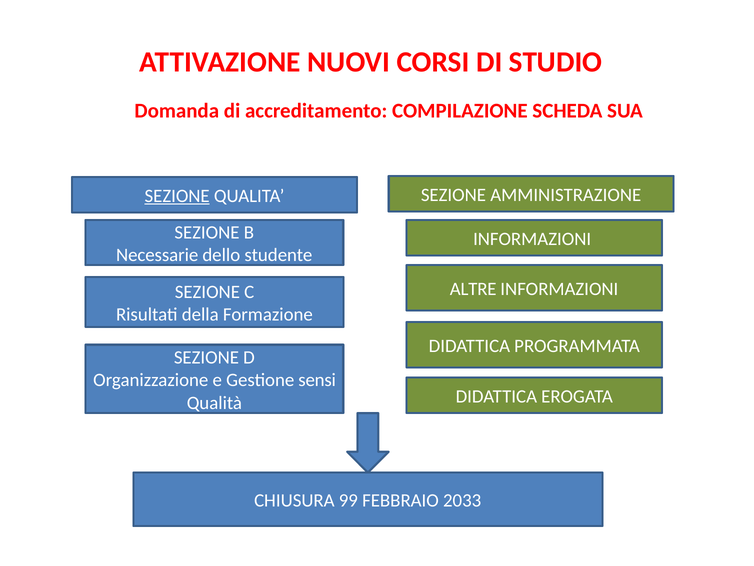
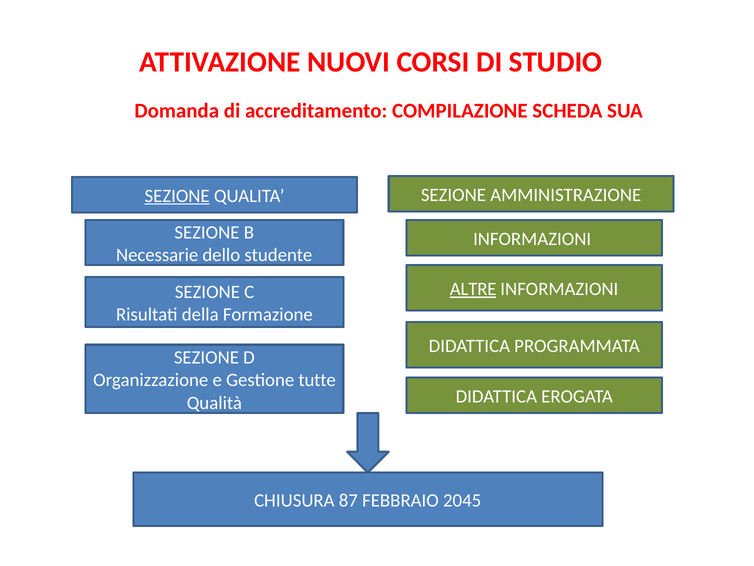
ALTRE underline: none -> present (473, 289)
sensi: sensi -> tutte (317, 380)
99: 99 -> 87 (348, 500)
2033: 2033 -> 2045 (462, 500)
